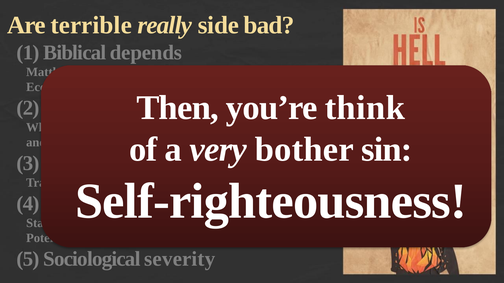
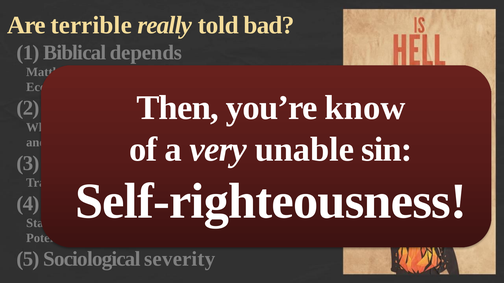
side: side -> told (218, 25)
think: think -> know (365, 108)
very bother: bother -> unable (304, 150)
